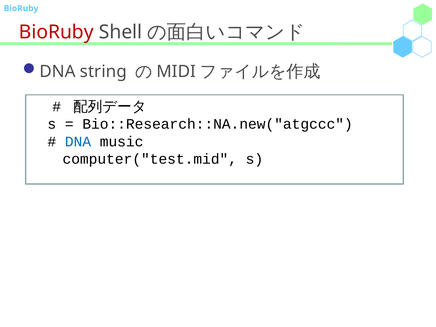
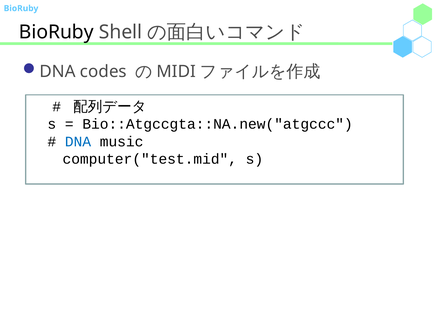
BioRuby colour: red -> black (56, 32)
string: string -> codes (103, 72)
Bio::Research::NA.new("atgccc: Bio::Research::NA.new("atgccc -> Bio::Atgccgta::NA.new("atgccc (218, 124)
